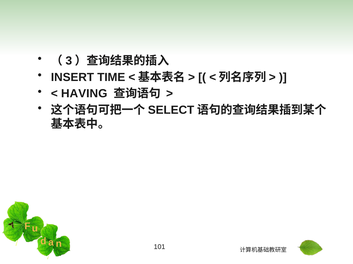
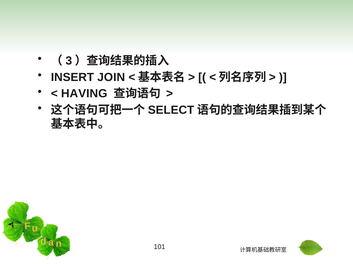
TIME: TIME -> JOIN (111, 77)
